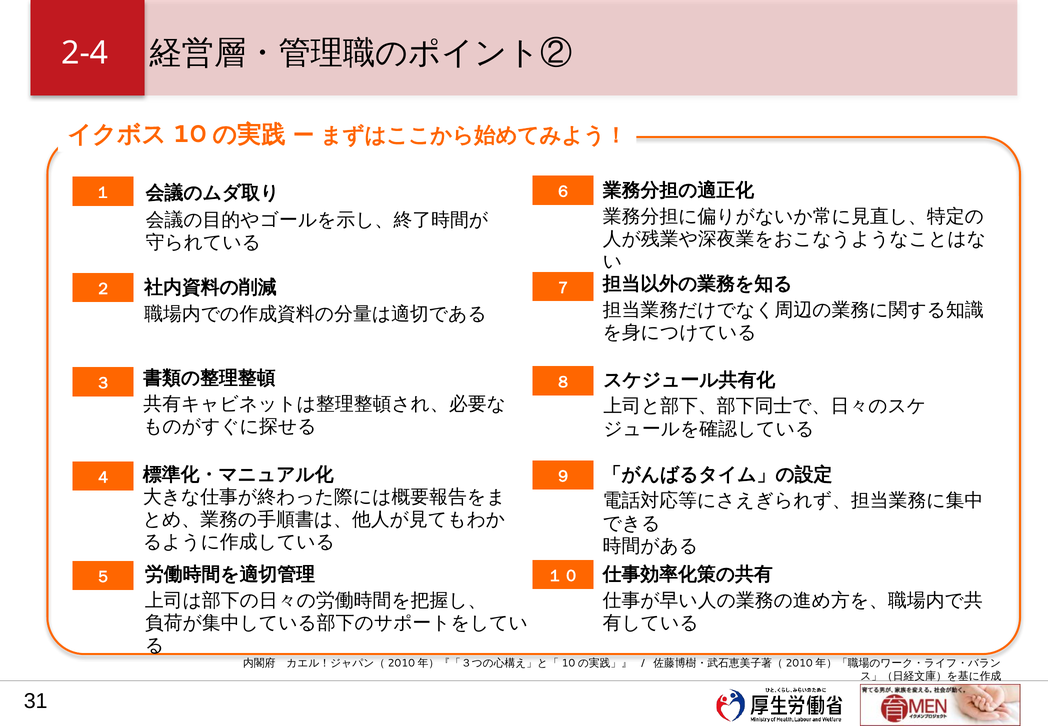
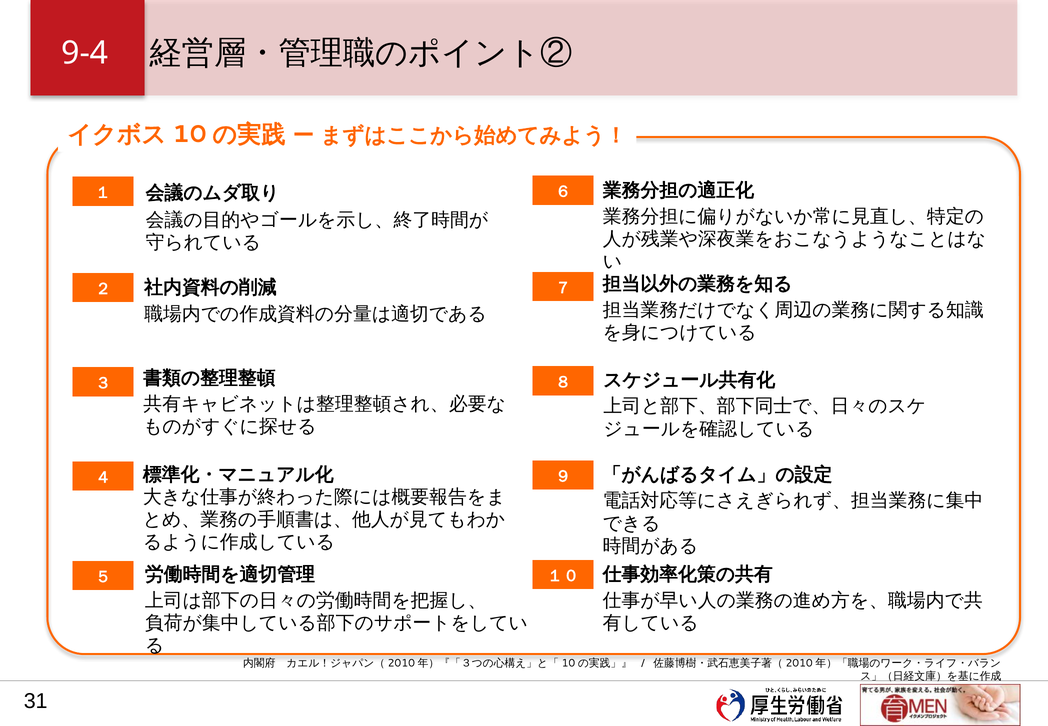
2-4: 2-4 -> 9-4 (85, 53)
